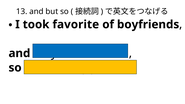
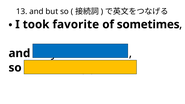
boyfriends: boyfriends -> sometimes (148, 24)
